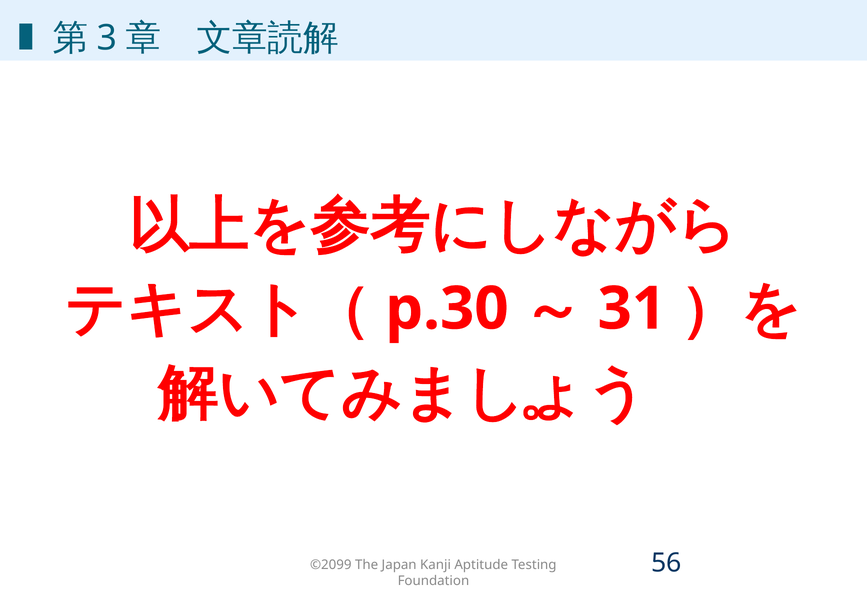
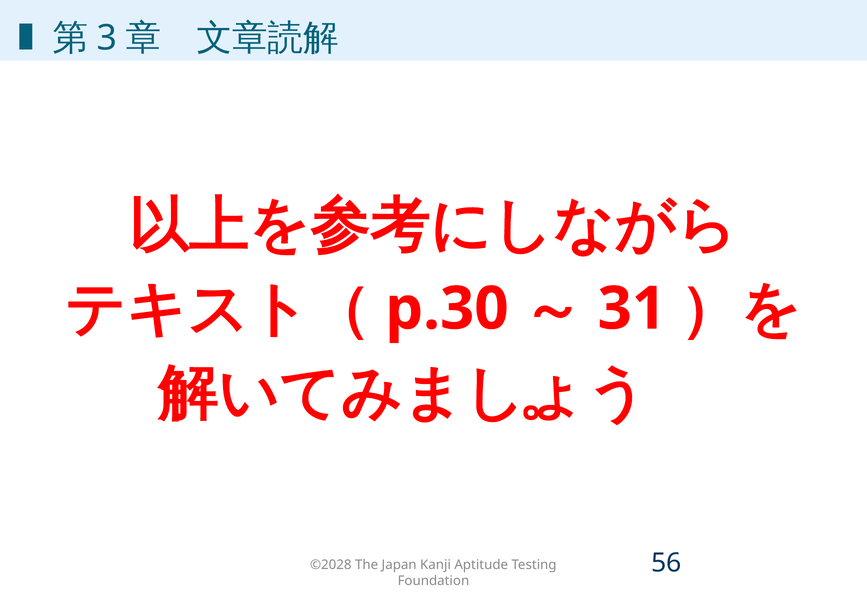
©2099: ©2099 -> ©2028 (331, 565)
